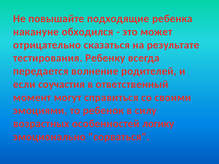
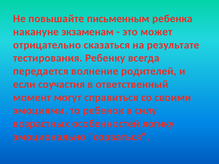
подходящие: подходящие -> письменным (118, 19)
обходился: обходился -> экзаменам (88, 32)
